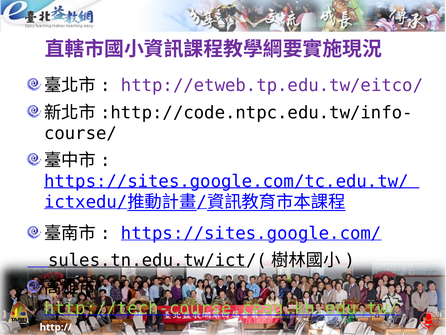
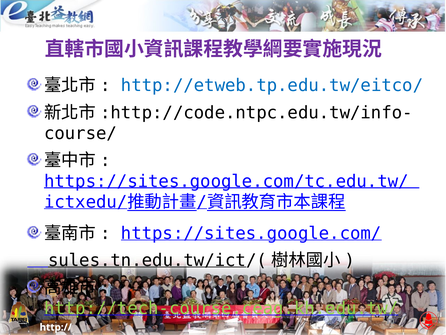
http://etweb.tp.edu.tw/eitco/ colour: purple -> blue (272, 85)
